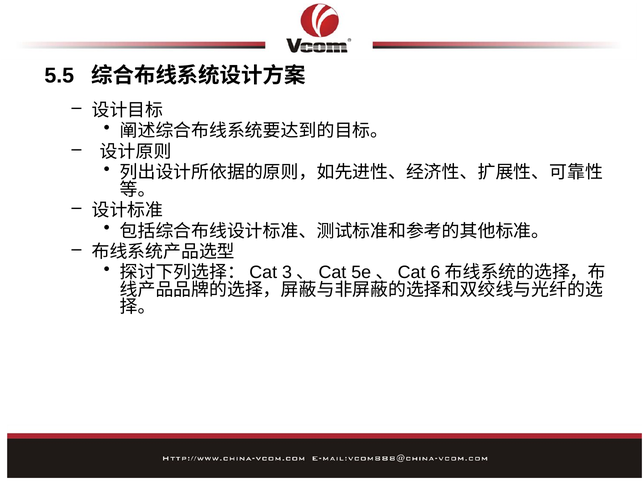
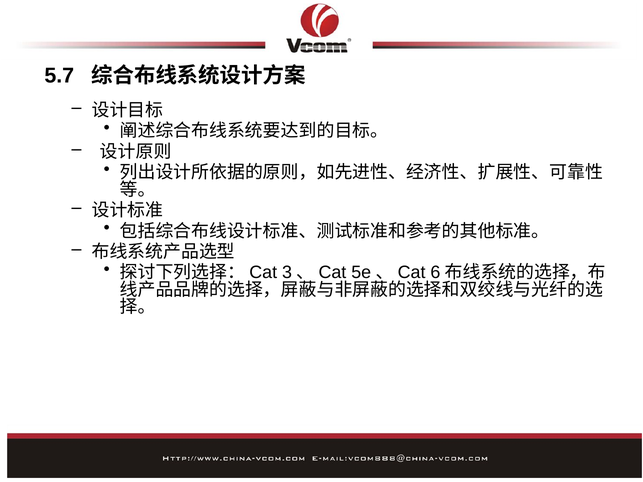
5.5: 5.5 -> 5.7 (59, 76)
